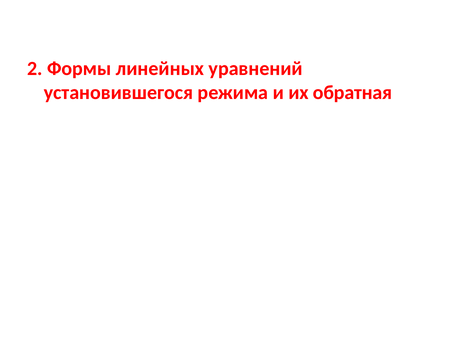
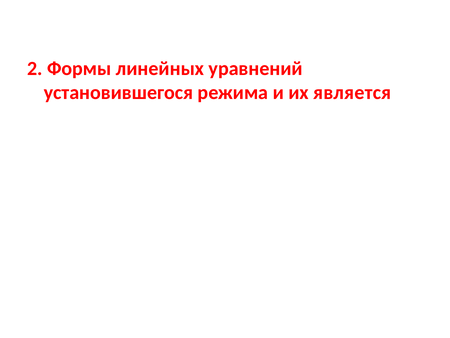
обратная: обратная -> является (352, 92)
